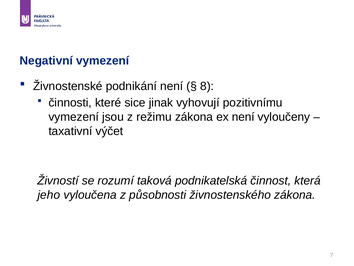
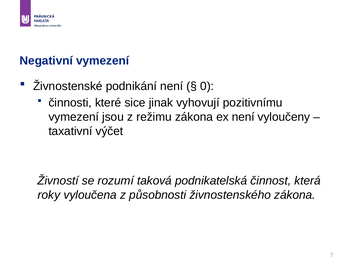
8: 8 -> 0 (207, 86)
jeho: jeho -> roky (49, 195)
